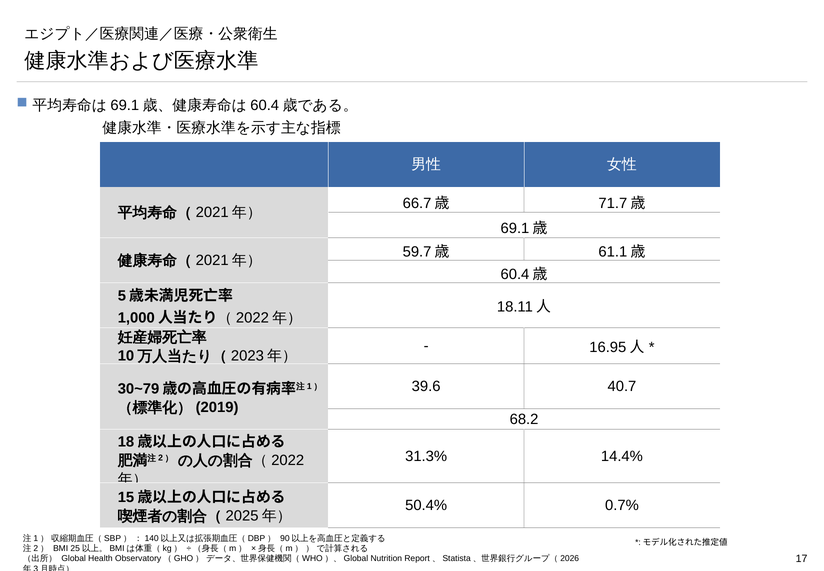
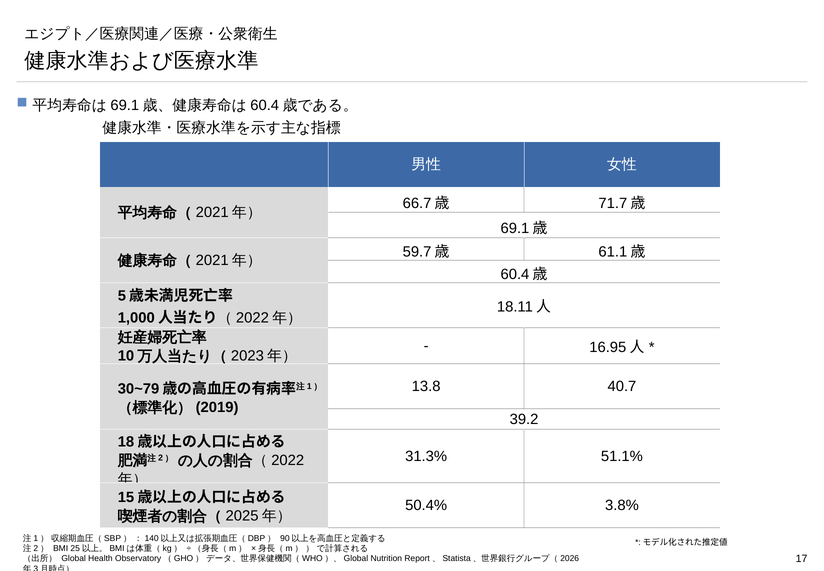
39.6: 39.6 -> 13.8 (426, 386)
68.2: 68.2 -> 39.2 (524, 419)
14.4%: 14.4% -> 51.1% (622, 456)
0.7%: 0.7% -> 3.8% (622, 505)
